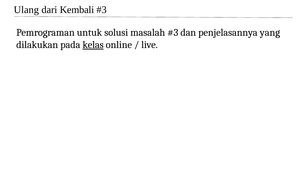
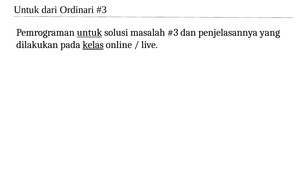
Ulang: Ulang -> Untuk (26, 10)
Kembali: Kembali -> Ordinari (77, 10)
untuk underline: none -> present (89, 32)
